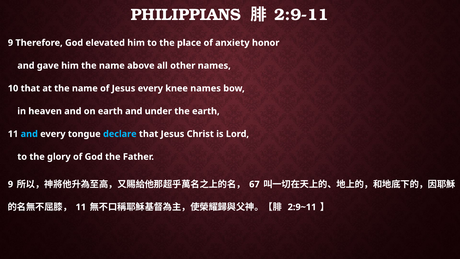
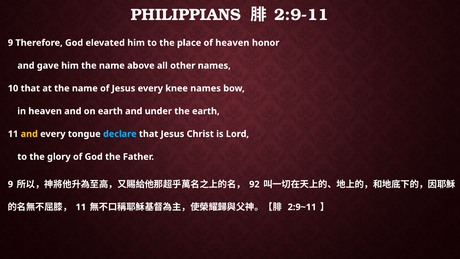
of anxiety: anxiety -> heaven (232, 43)
and colour: light blue -> yellow (29, 134)
67: 67 -> 92 (254, 184)
